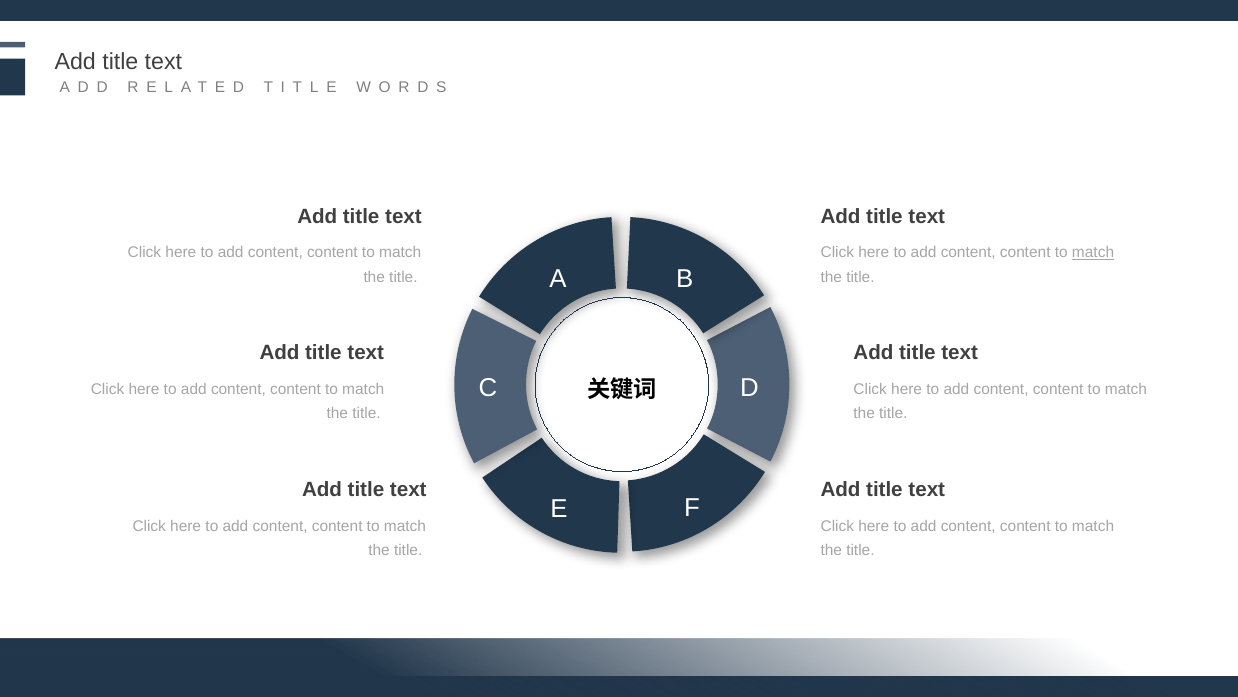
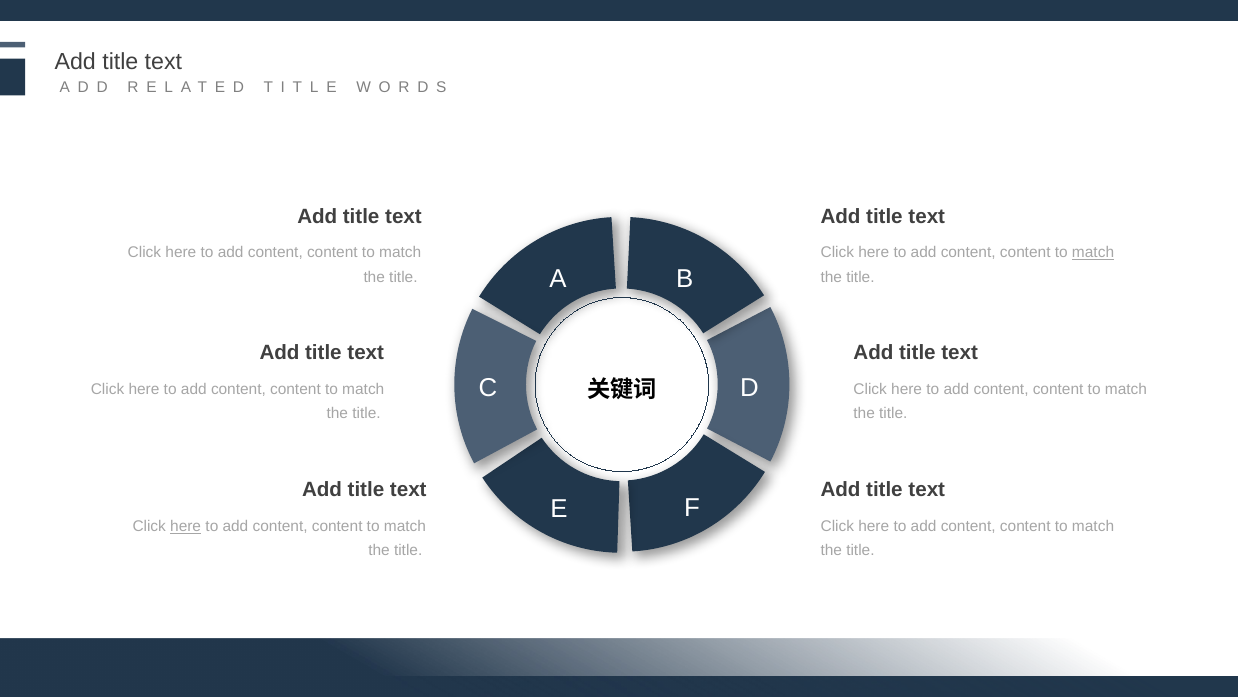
here underline: none -> present (186, 526)
